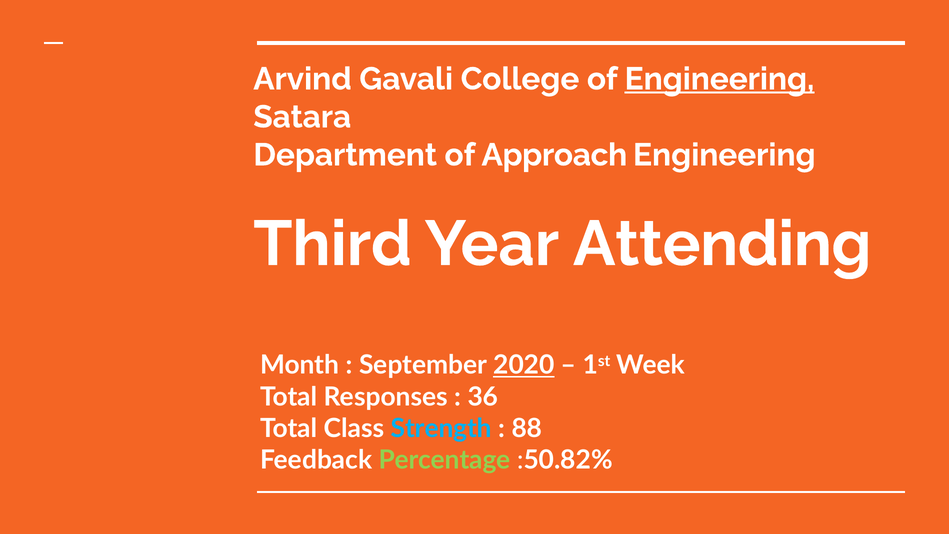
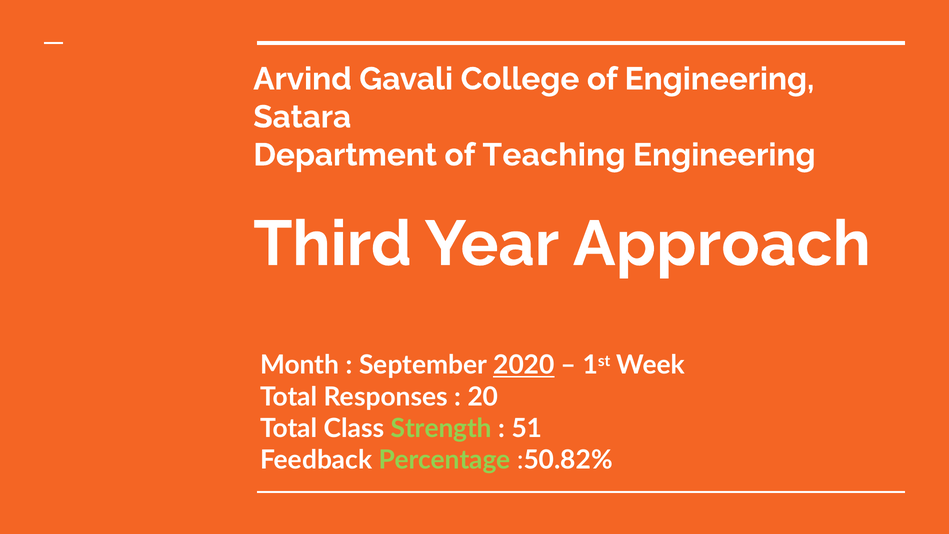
Engineering underline: present -> none (719, 79)
Approach: Approach -> Teaching (554, 155)
Attending: Attending -> Approach (722, 244)
36: 36 -> 20 (483, 397)
Strength colour: light blue -> light green (441, 428)
88: 88 -> 51 (527, 428)
